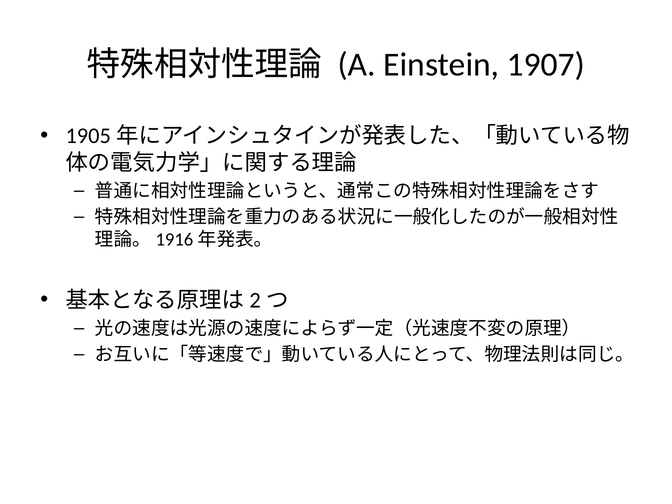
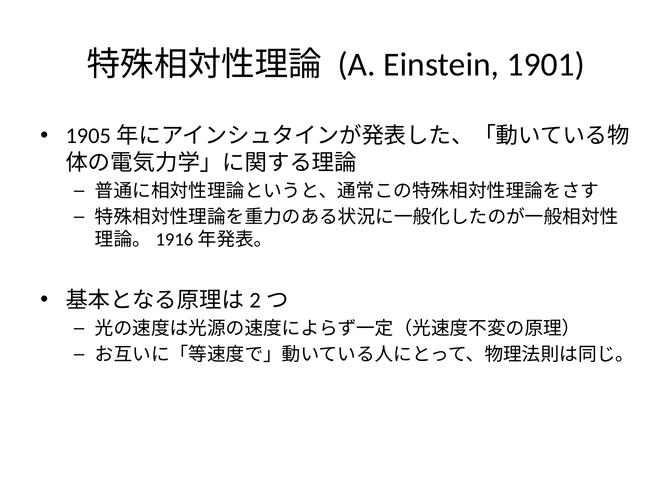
1907: 1907 -> 1901 (546, 65)
